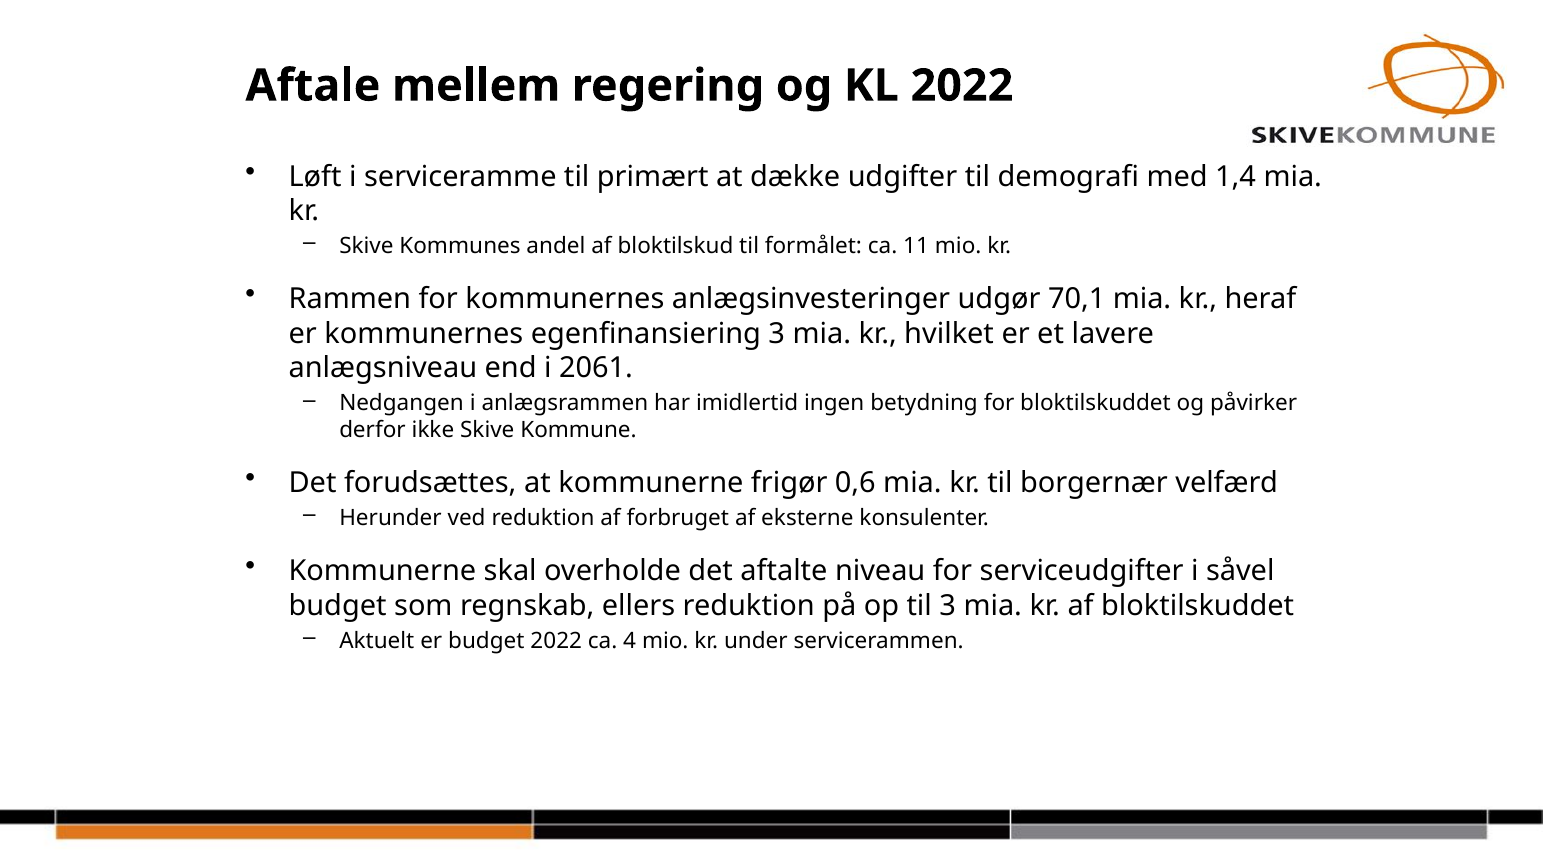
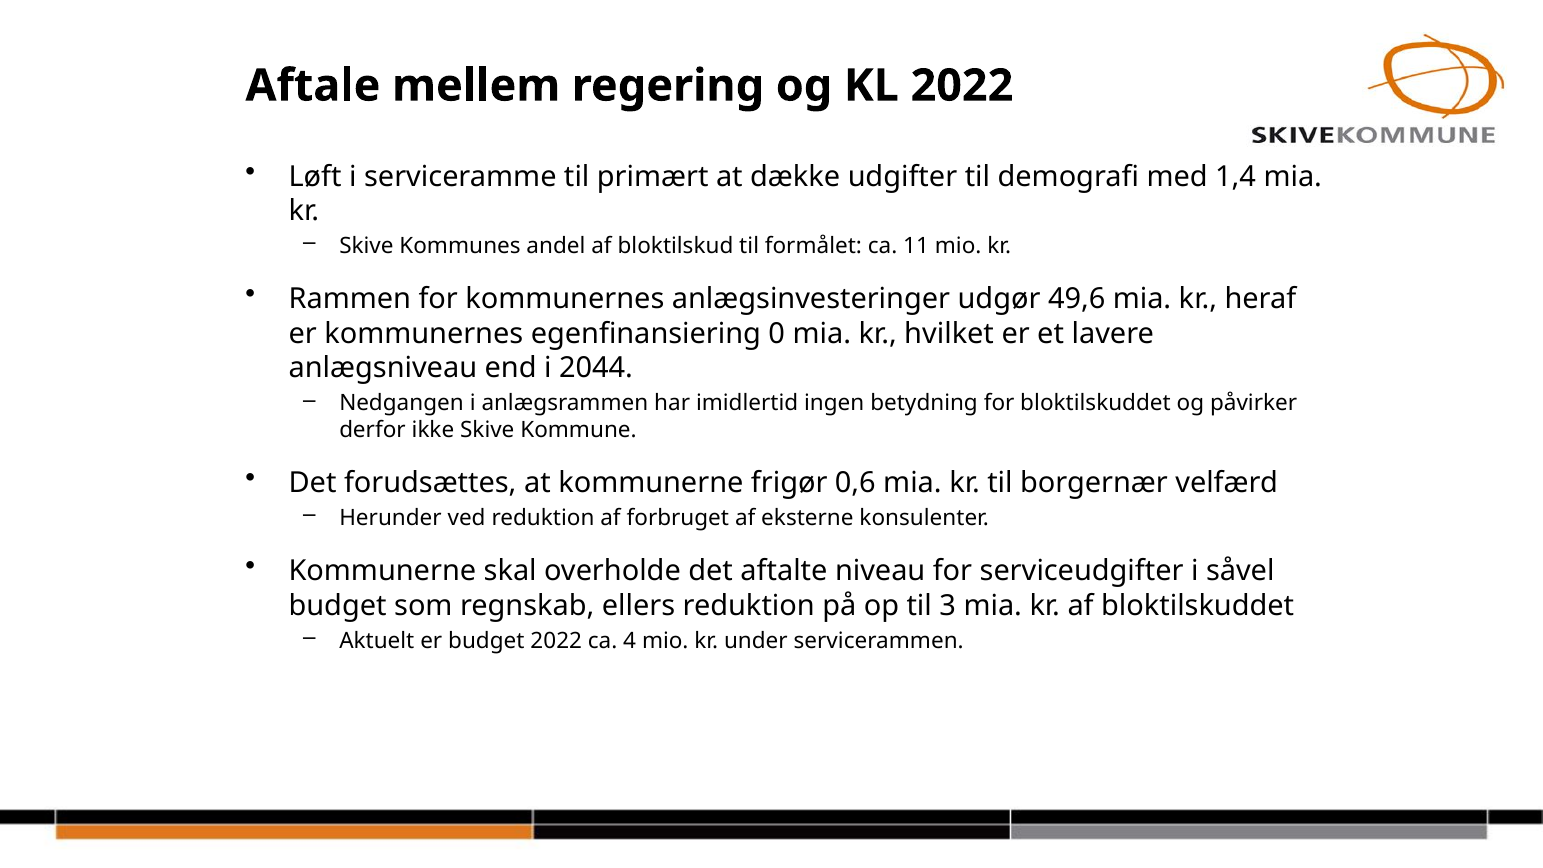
70,1: 70,1 -> 49,6 (1077, 299)
egenfinansiering 3: 3 -> 0 (777, 334)
2061: 2061 -> 2044 (596, 368)
